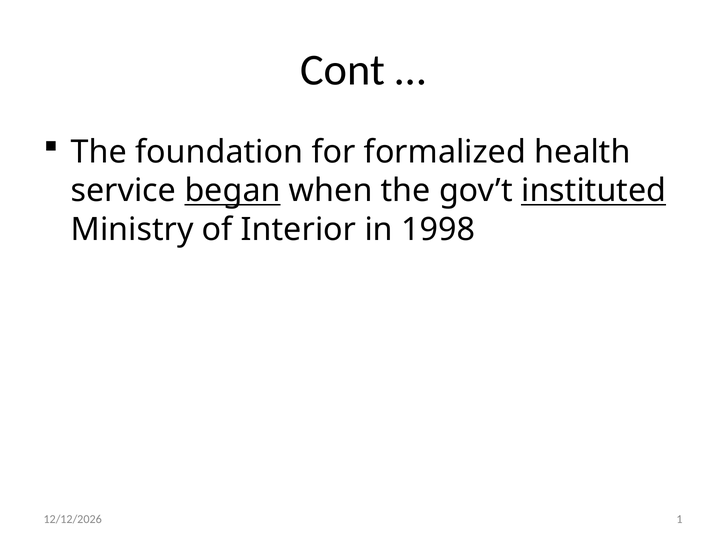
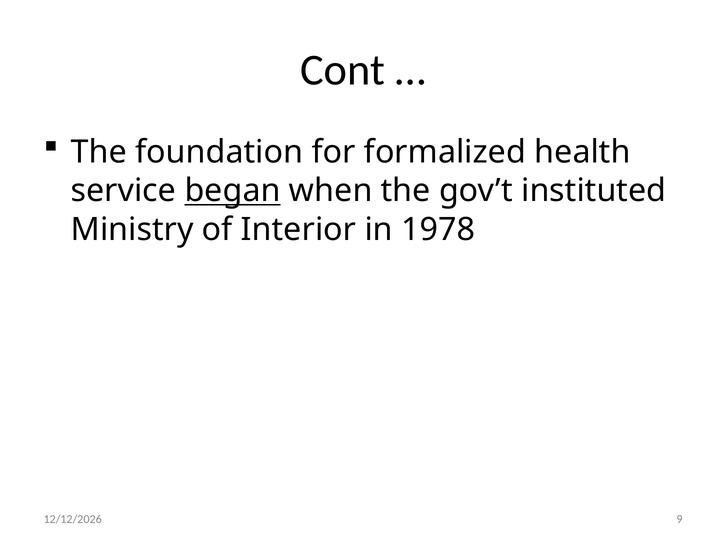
instituted underline: present -> none (594, 191)
1998: 1998 -> 1978 (438, 230)
1: 1 -> 9 (679, 520)
